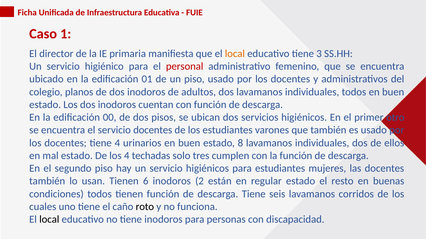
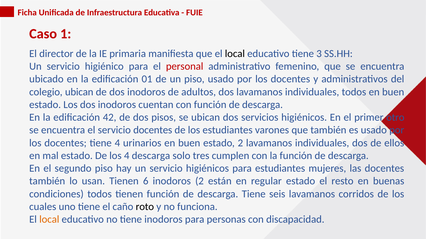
local colour: orange -> black (235, 54)
colegio planos: planos -> ubican (79, 92)
00: 00 -> 42 (110, 118)
estado 8: 8 -> 2 (240, 143)
4 techadas: techadas -> descarga (151, 156)
local colour: black -> orange (49, 220)
